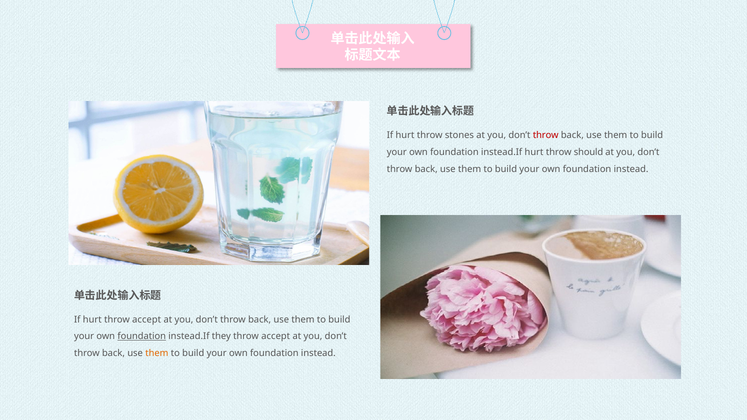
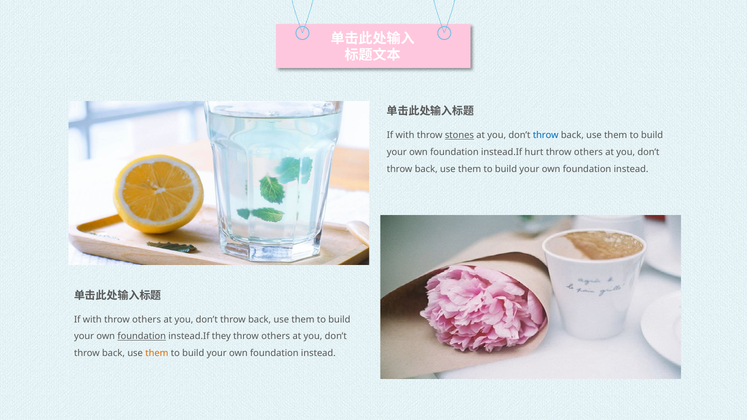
hurt: hurt -> with (405, 135)
stones underline: none -> present (459, 135)
throw colour: red -> blue (546, 135)
should: should -> others (588, 152)
hurt: hurt -> with (92, 320)
accept: accept -> others (147, 320)
they throw accept: accept -> others (276, 337)
